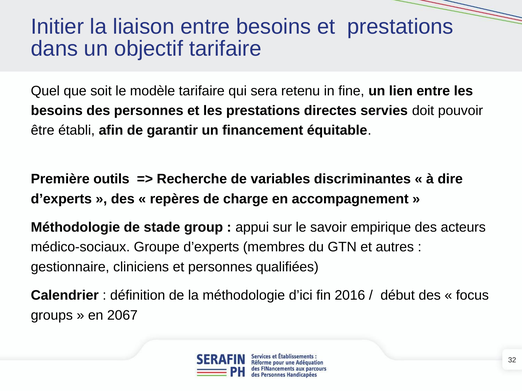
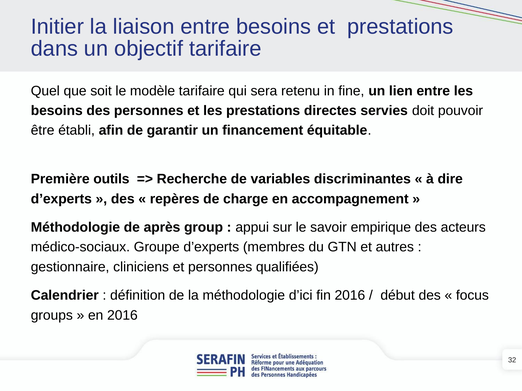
stade: stade -> après (162, 228)
en 2067: 2067 -> 2016 (122, 316)
